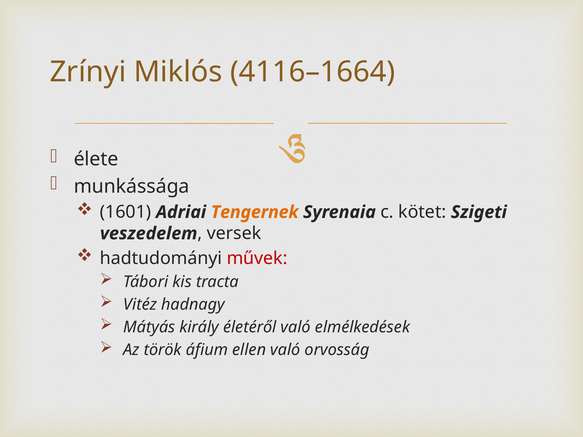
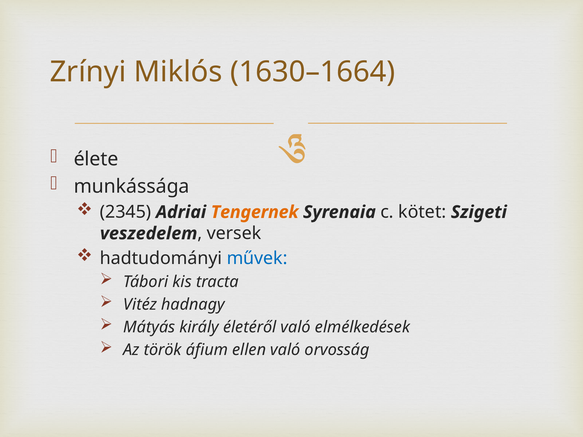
4116–1664: 4116–1664 -> 1630–1664 (313, 72)
1601: 1601 -> 2345 (126, 212)
művek colour: red -> blue (257, 258)
